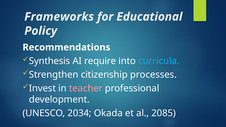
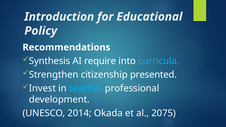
Frameworks: Frameworks -> Introduction (59, 17)
processes: processes -> presented (153, 75)
teacher colour: pink -> light blue (86, 88)
2034: 2034 -> 2014 (79, 113)
2085: 2085 -> 2075 (164, 113)
